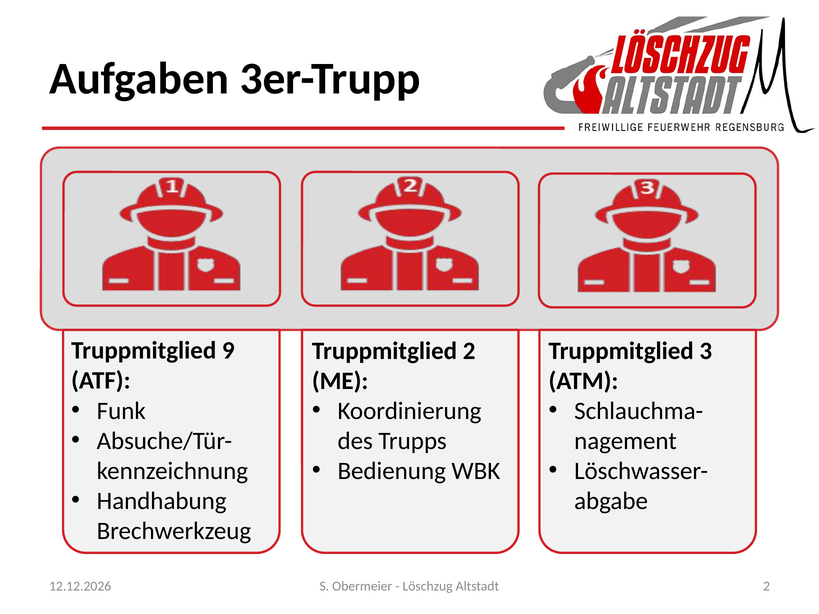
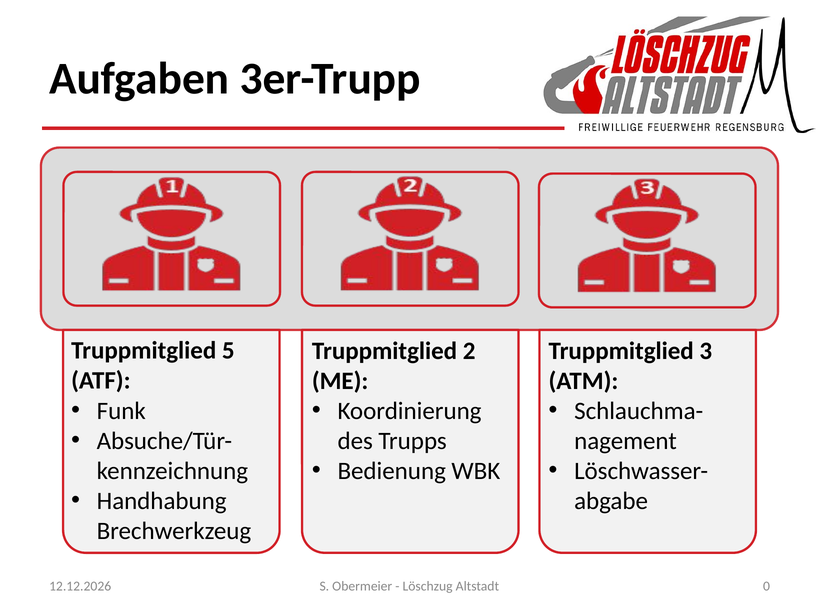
9: 9 -> 5 (228, 351)
Altstadt 2: 2 -> 0 (766, 586)
